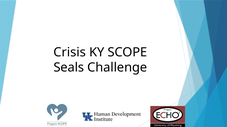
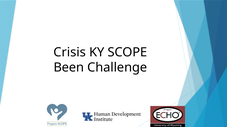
Seals: Seals -> Been (69, 68)
